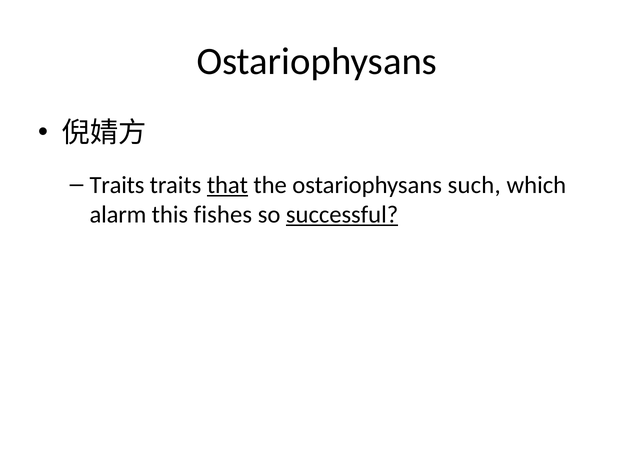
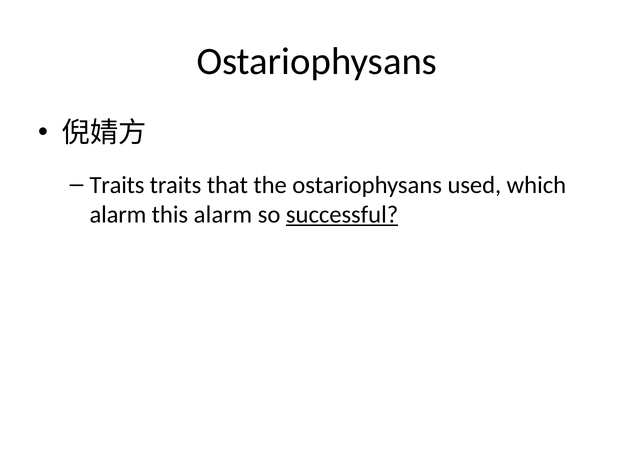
that underline: present -> none (227, 185)
such: such -> used (474, 185)
this fishes: fishes -> alarm (223, 215)
